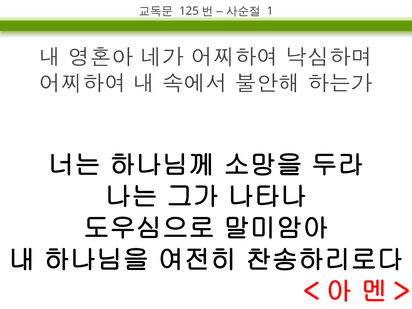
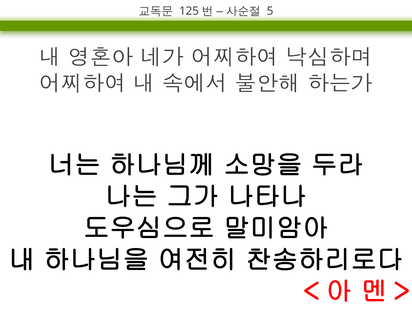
1: 1 -> 5 (270, 11)
